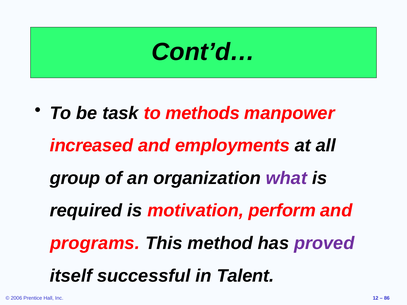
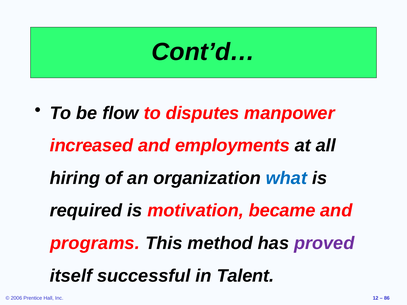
task: task -> flow (121, 113)
methods: methods -> disputes (203, 113)
group: group -> hiring (75, 178)
what colour: purple -> blue (286, 178)
perform: perform -> became (282, 211)
